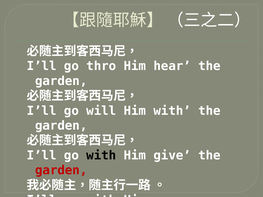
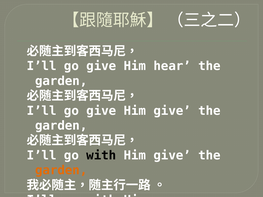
thro: thro -> give (101, 66)
will: will -> give (101, 111)
with: with -> give (172, 111)
garden colour: red -> orange (61, 170)
